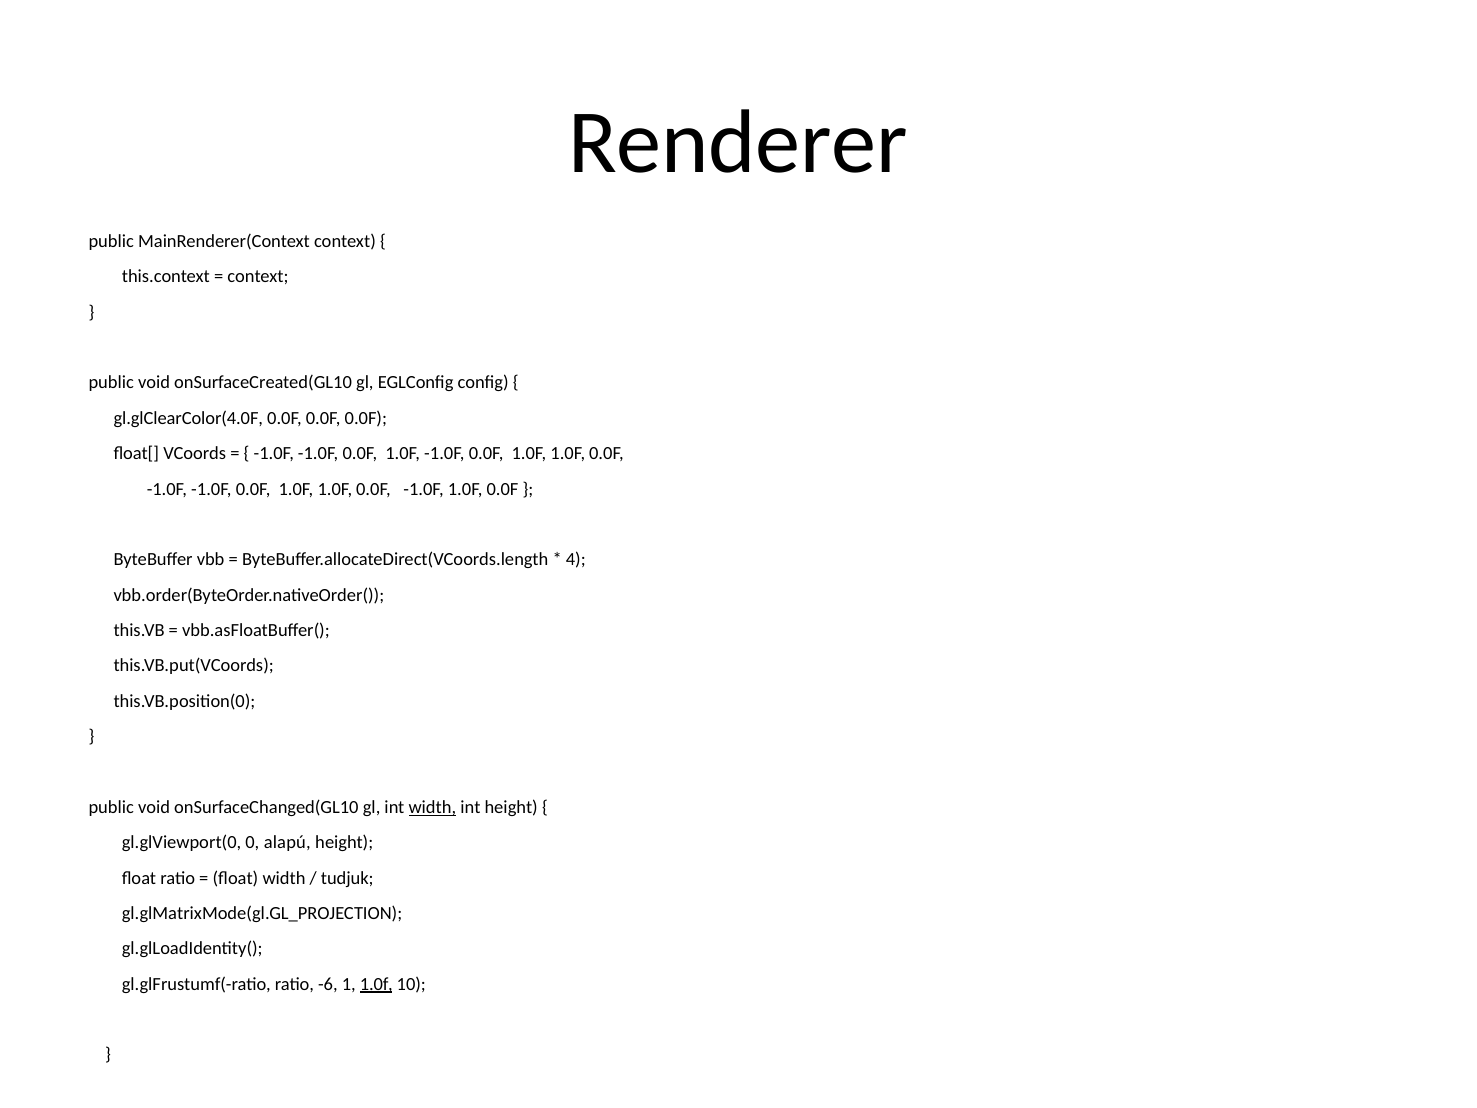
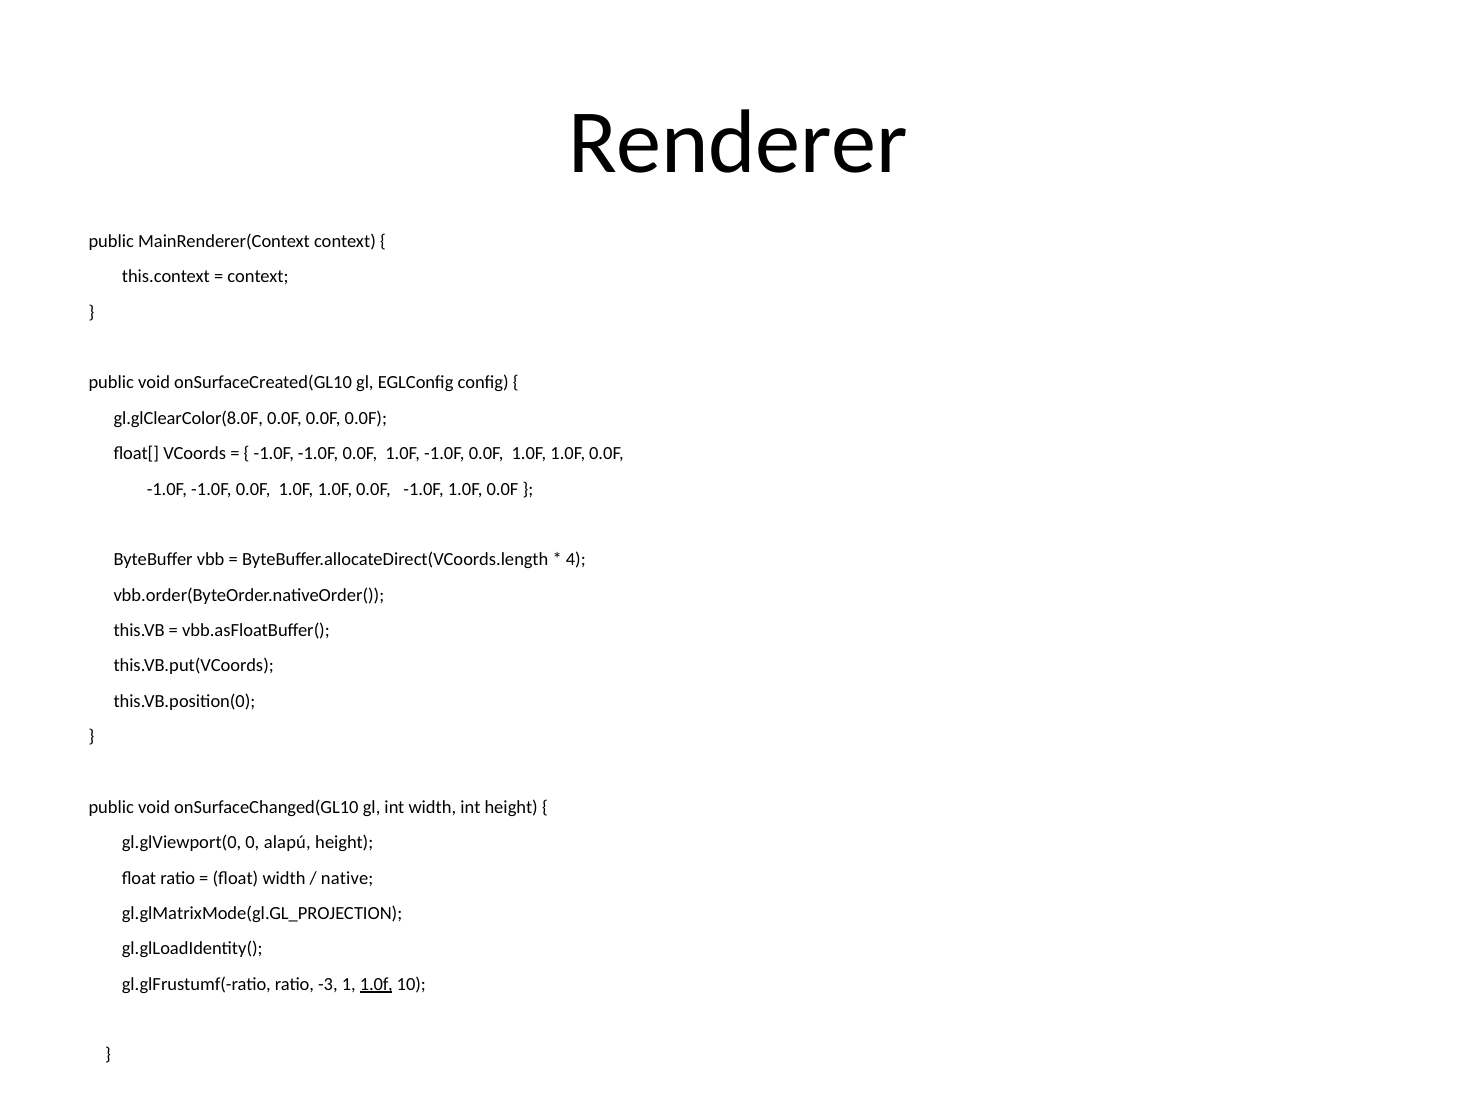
gl.glClearColor(4.0F: gl.glClearColor(4.0F -> gl.glClearColor(8.0F (188, 418)
width underline: present -> none (432, 807)
tudjuk: tudjuk -> native (347, 878)
-6: -6 -> -3 (328, 984)
